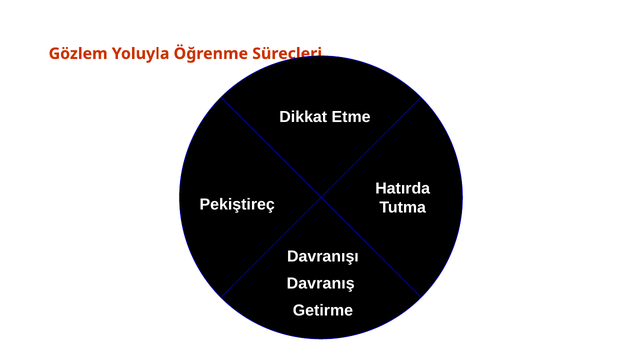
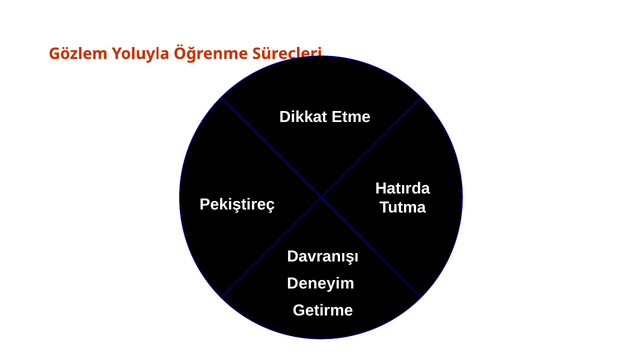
Davranış: Davranış -> Deneyim (321, 283)
